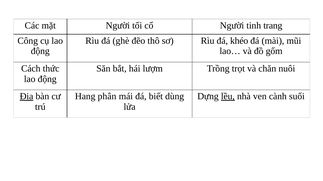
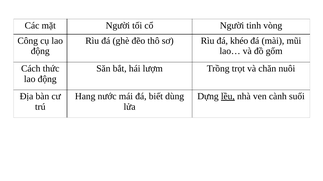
trang: trang -> vòng (273, 26)
Địa underline: present -> none (26, 97)
phân: phân -> nước (107, 97)
